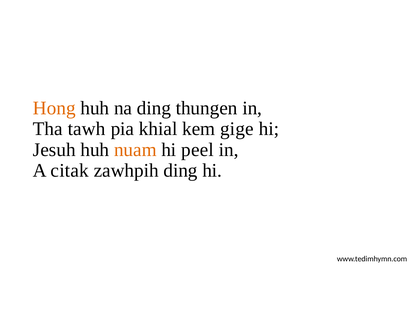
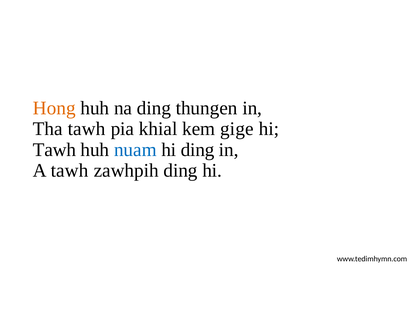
Jesuh: Jesuh -> Tawh (54, 149)
nuam colour: orange -> blue (135, 149)
hi peel: peel -> ding (198, 149)
A citak: citak -> tawh (70, 170)
